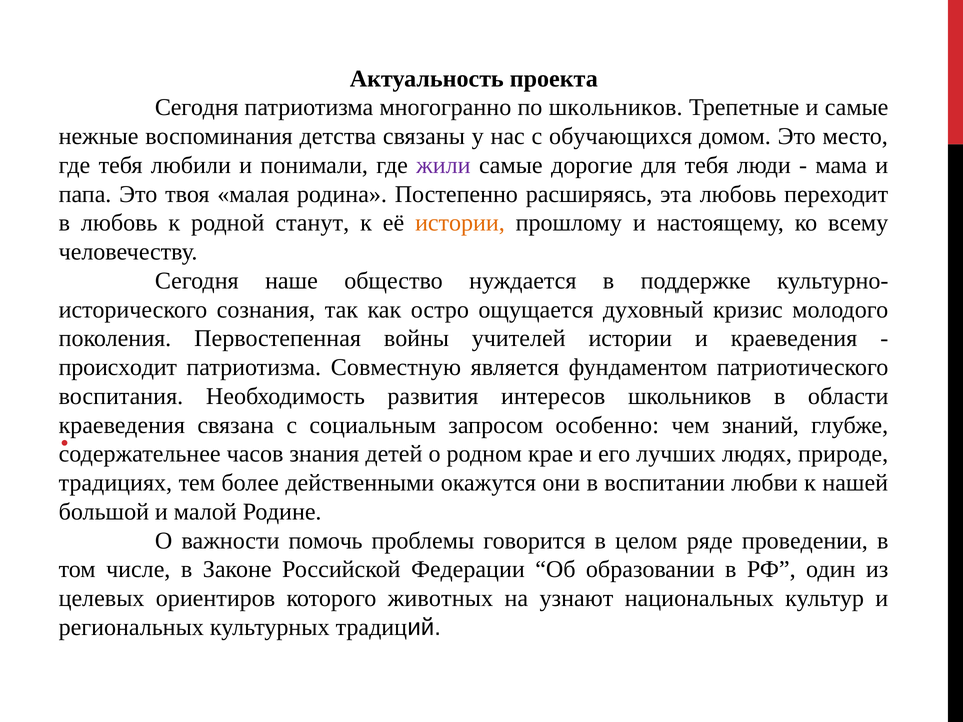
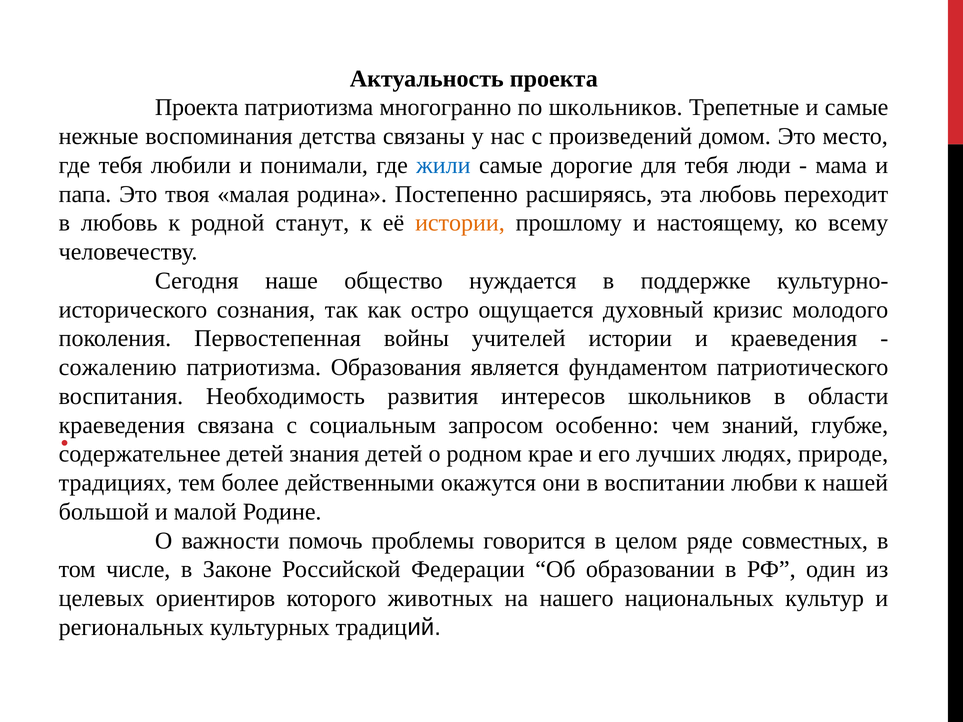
Сегодня: Сегодня -> Проекта (197, 108)
обучающихся: обучающихся -> произведений (621, 136)
жили colour: purple -> blue (443, 165)
происходит: происходит -> сожалению (118, 368)
Совместную: Совместную -> Образования (396, 368)
содержательнее часов: часов -> детей (255, 454)
проведении: проведении -> совместных (805, 541)
узнают: узнают -> нашего (577, 599)
